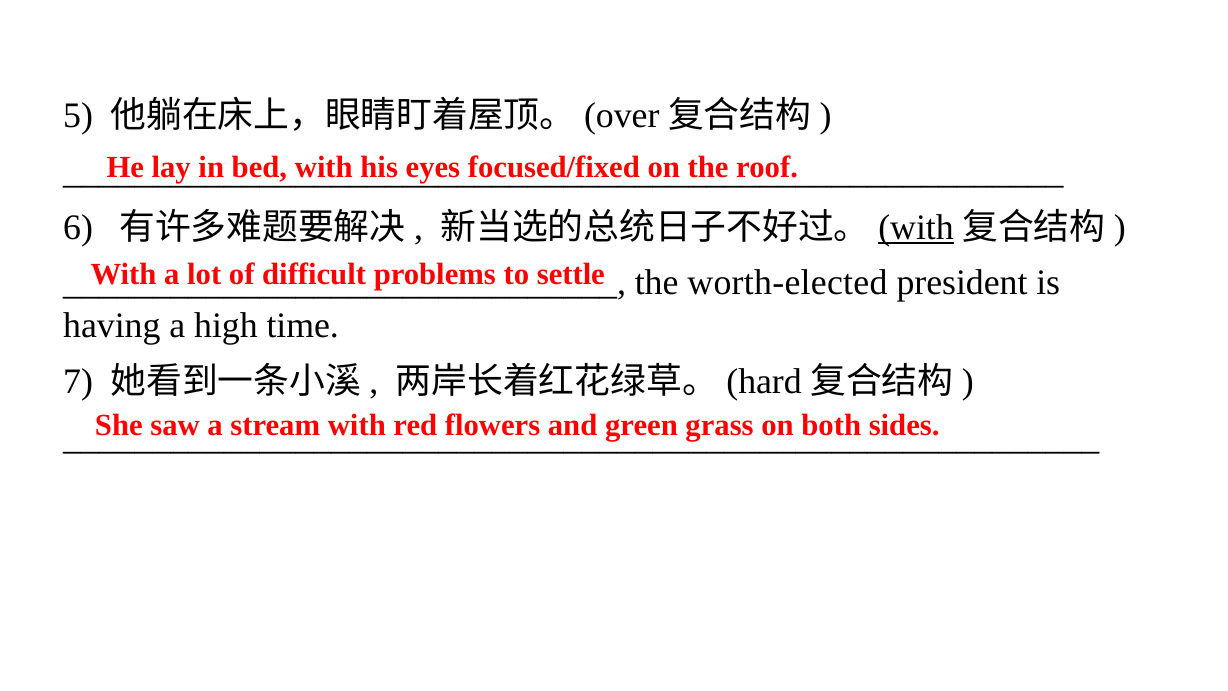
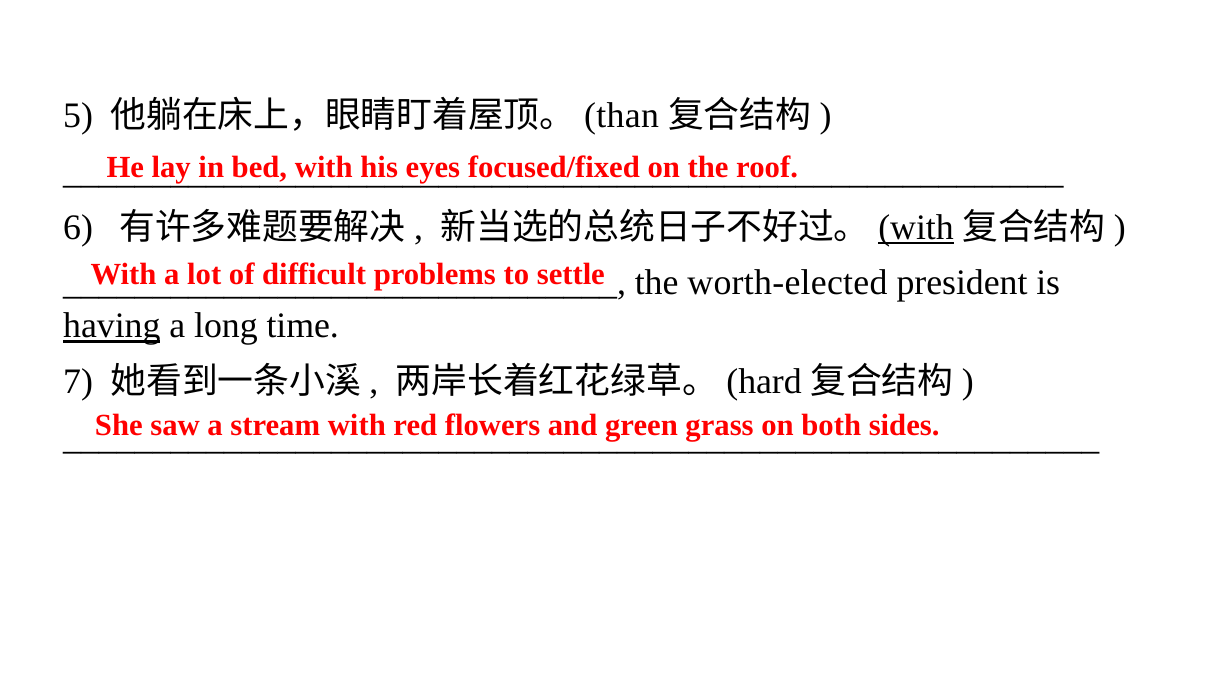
over: over -> than (622, 116)
having underline: none -> present (112, 326)
high: high -> long (226, 326)
